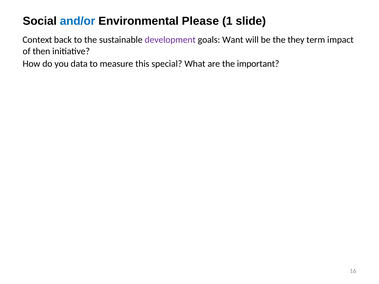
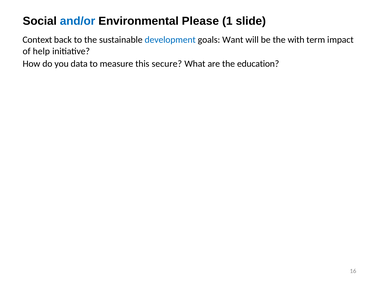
development colour: purple -> blue (170, 40)
they: they -> with (296, 40)
then: then -> help (41, 51)
special: special -> secure (167, 64)
important: important -> education (258, 64)
